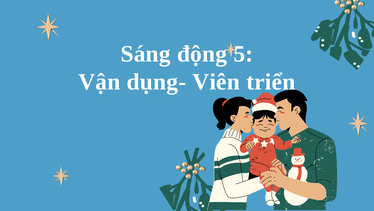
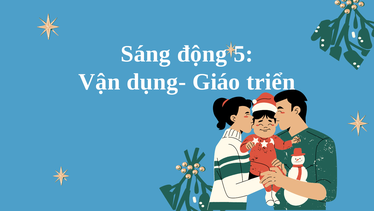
Viên: Viên -> Giáo (216, 82)
